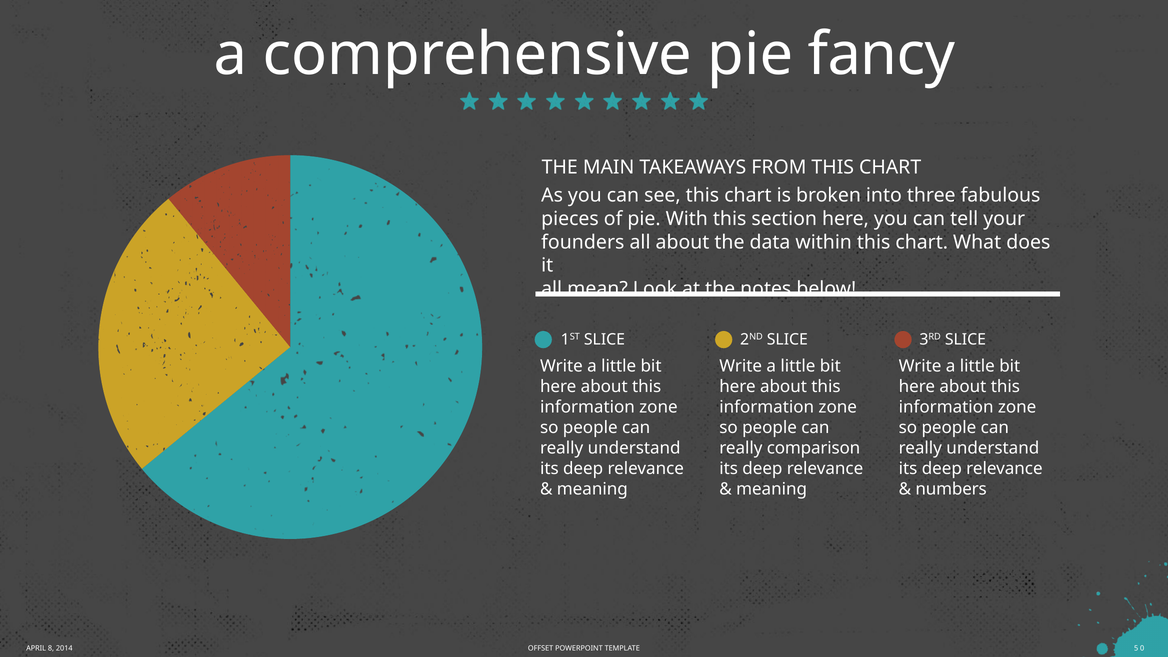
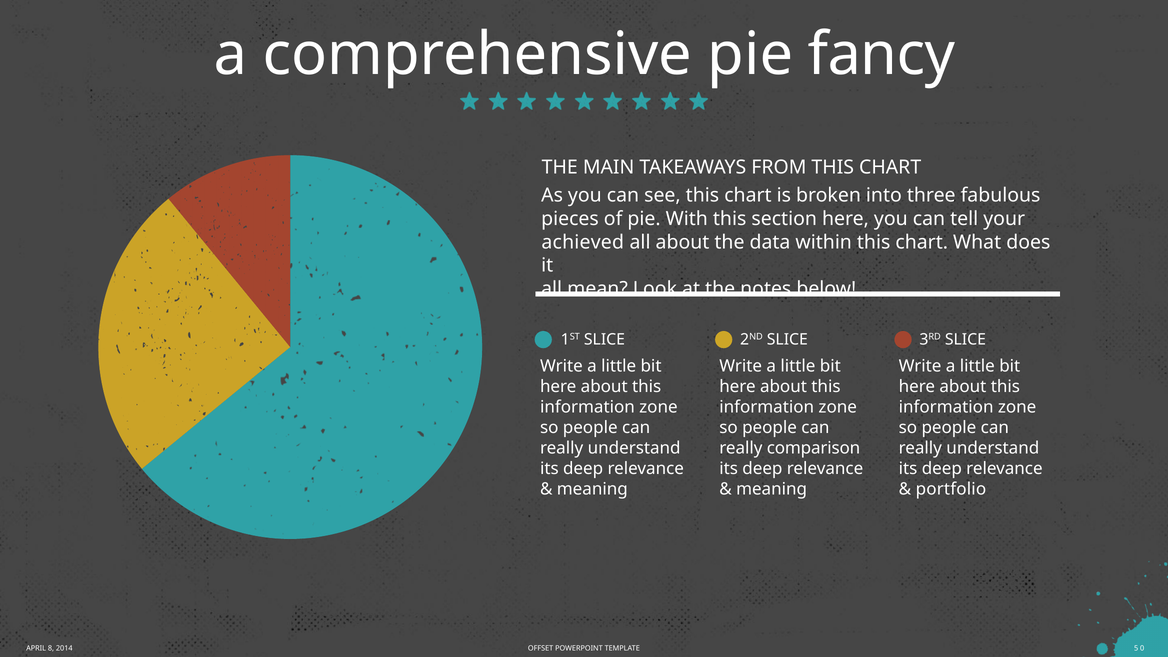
founders: founders -> achieved (583, 242)
numbers: numbers -> portfolio (951, 489)
